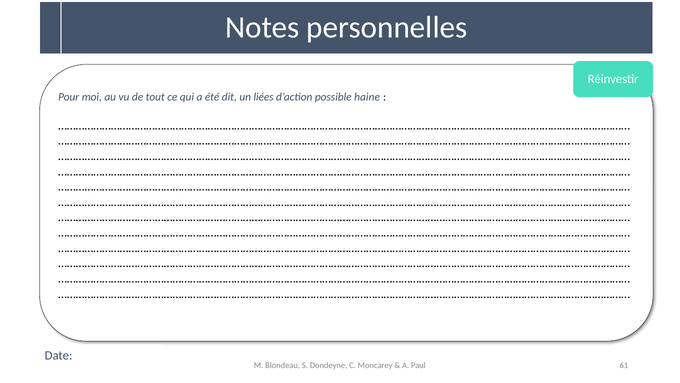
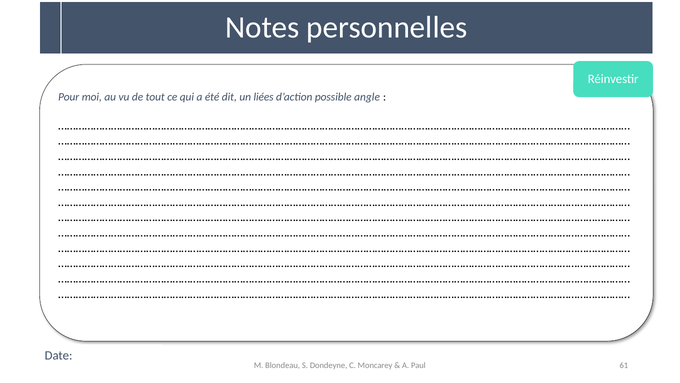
haine: haine -> angle (367, 97)
